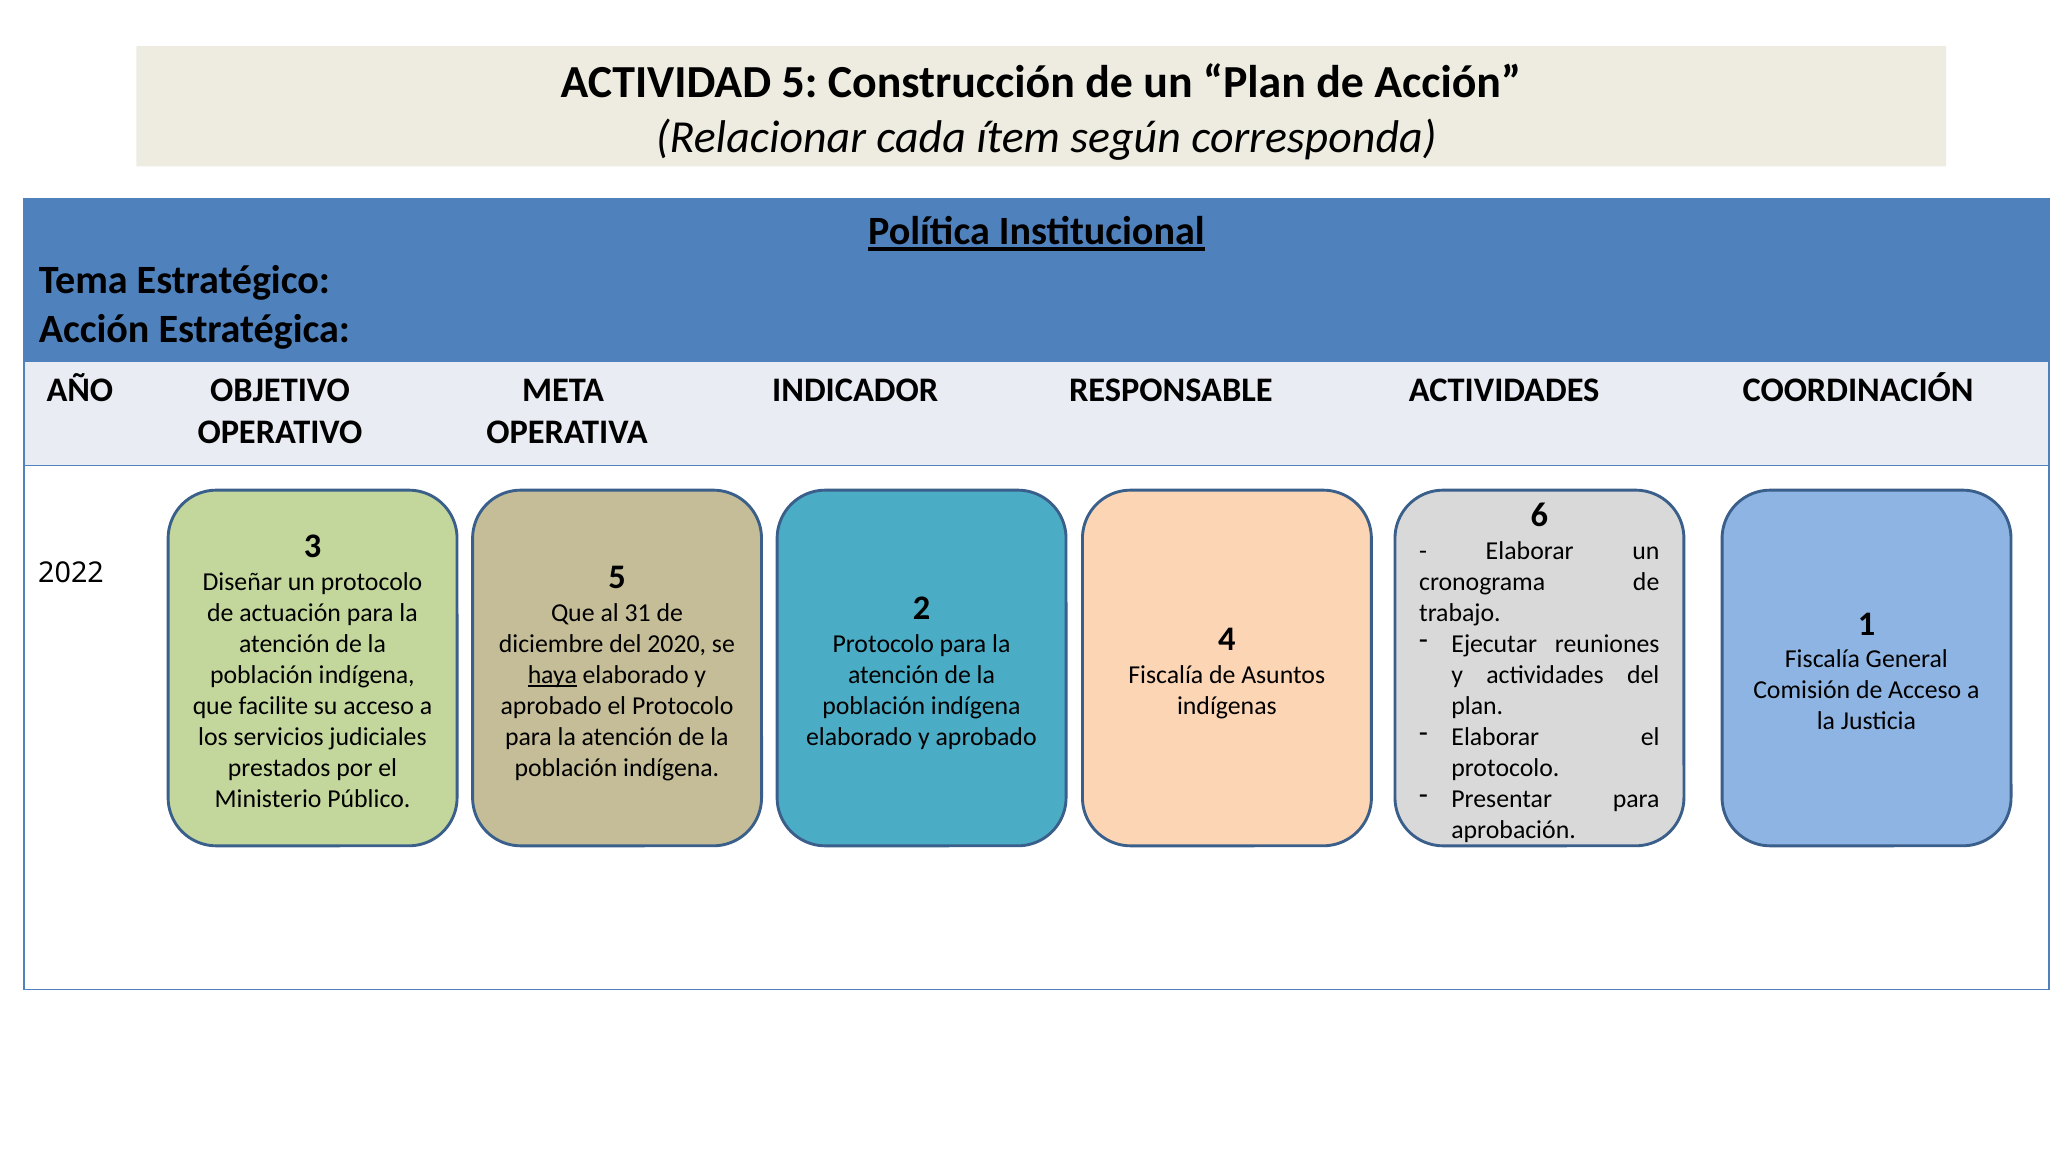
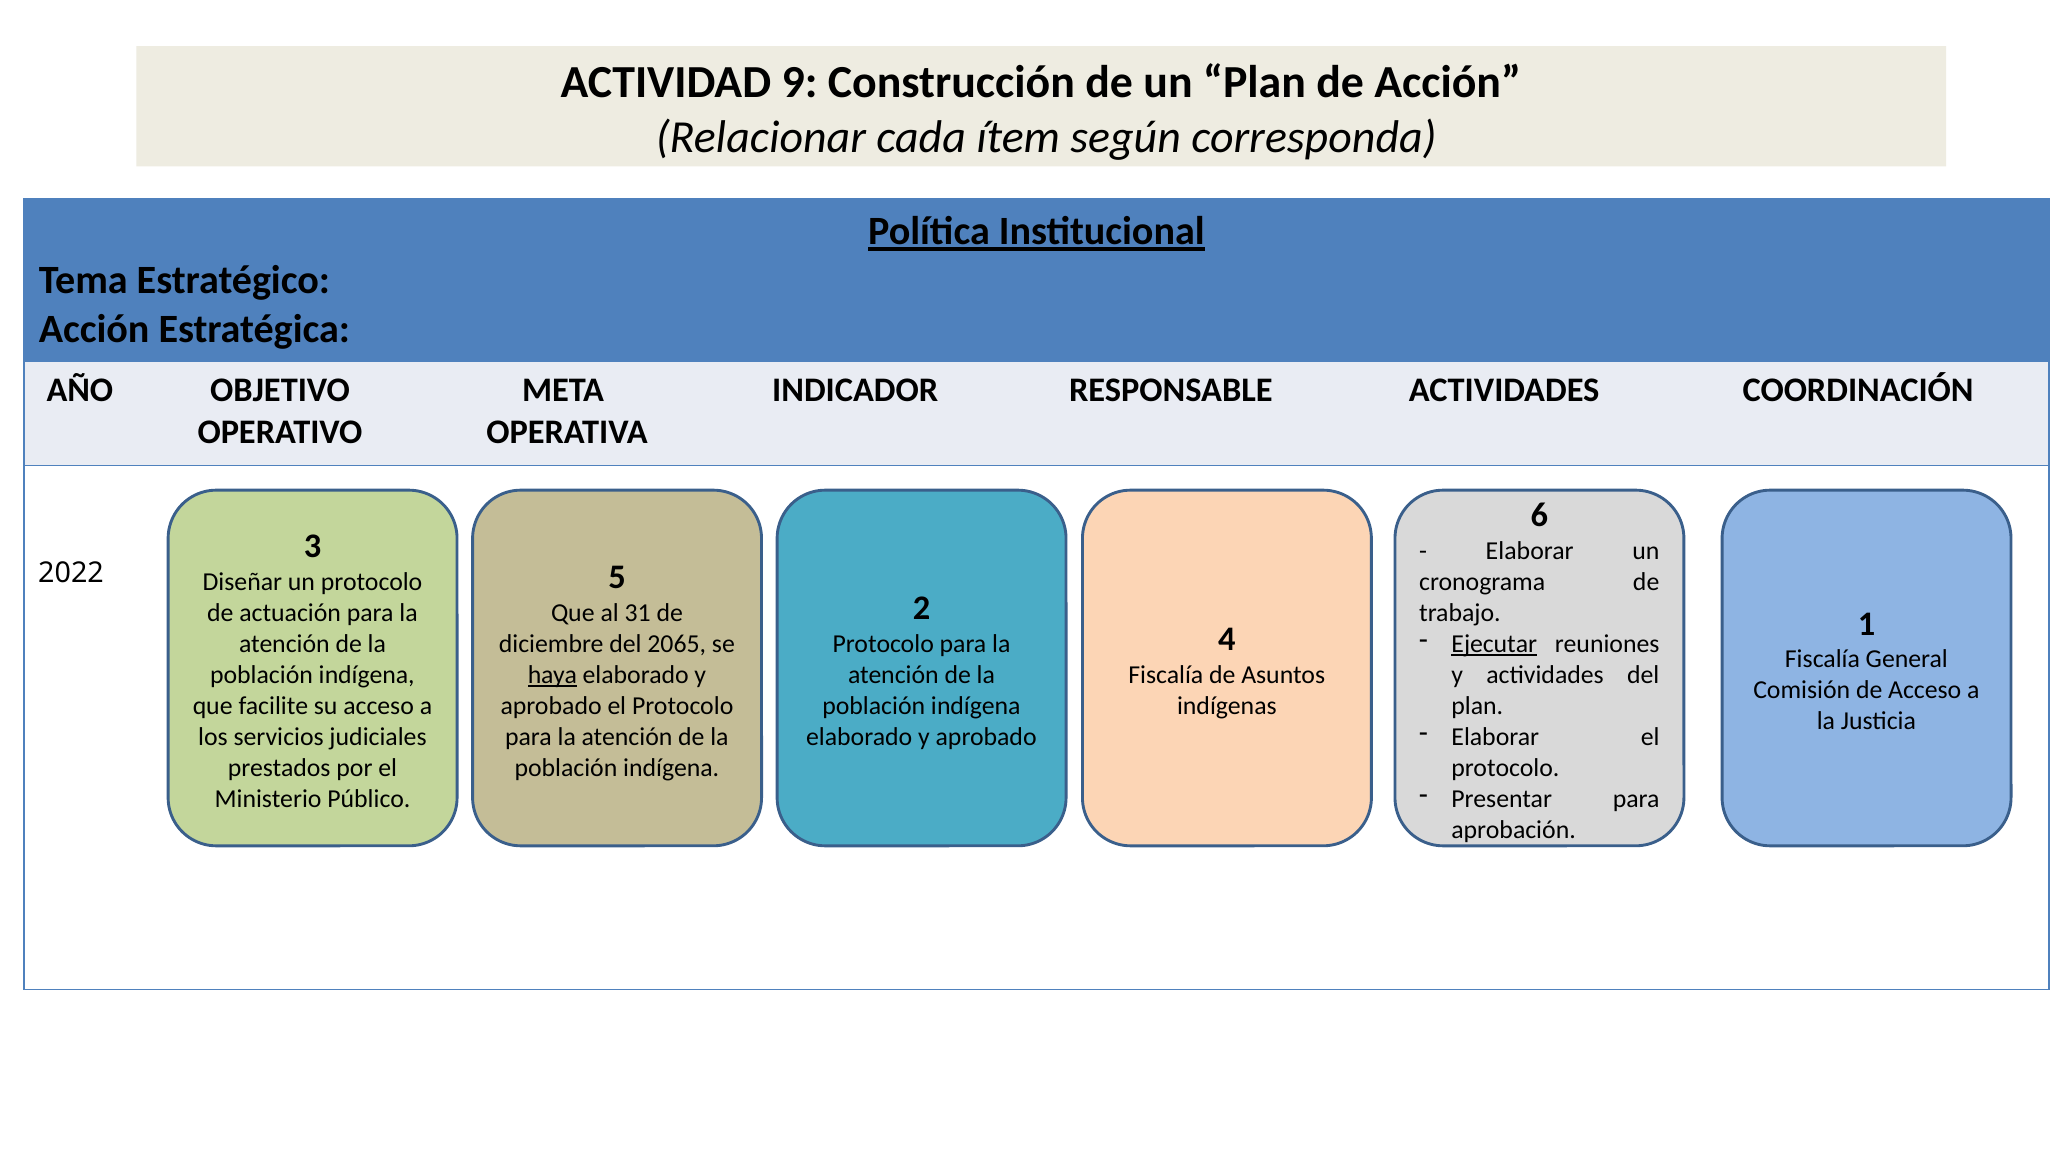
ACTIVIDAD 5: 5 -> 9 (800, 82)
Ejecutar underline: none -> present (1494, 644)
2020: 2020 -> 2065 (677, 644)
